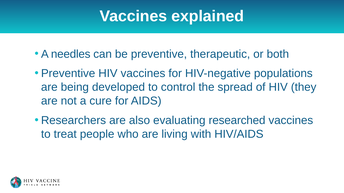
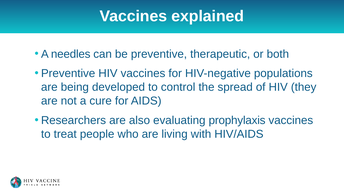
researched: researched -> prophylaxis (237, 121)
